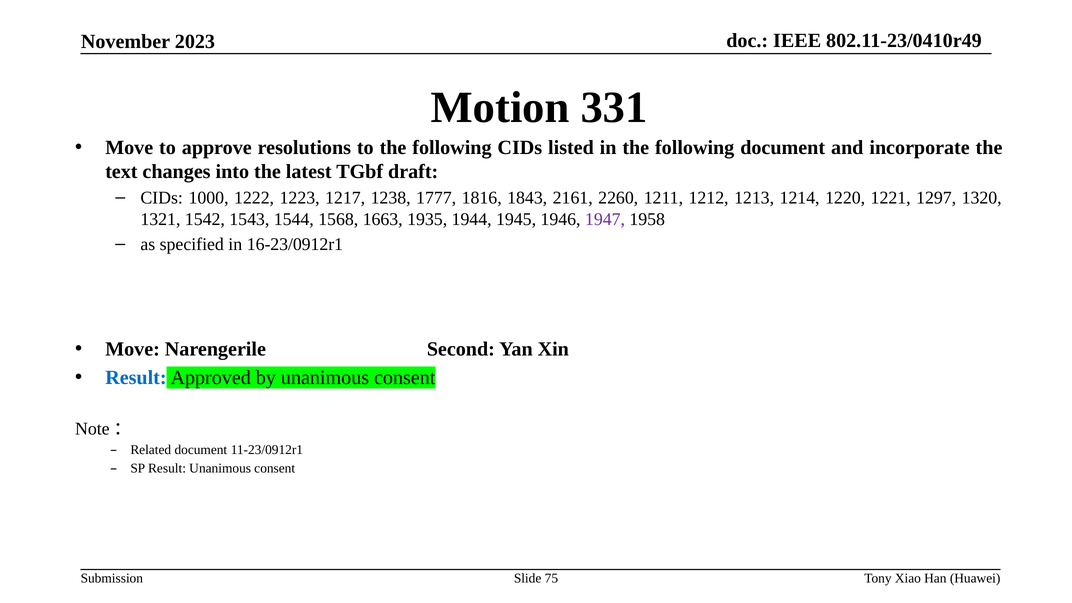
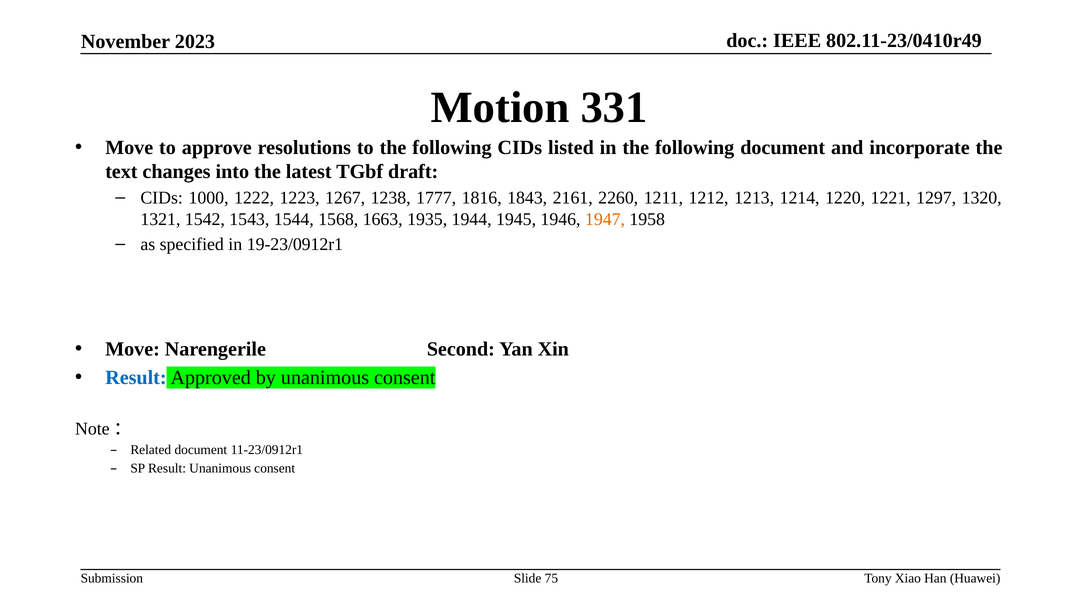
1217: 1217 -> 1267 (345, 198)
1947 colour: purple -> orange (605, 219)
16-23/0912r1: 16-23/0912r1 -> 19-23/0912r1 (295, 244)
